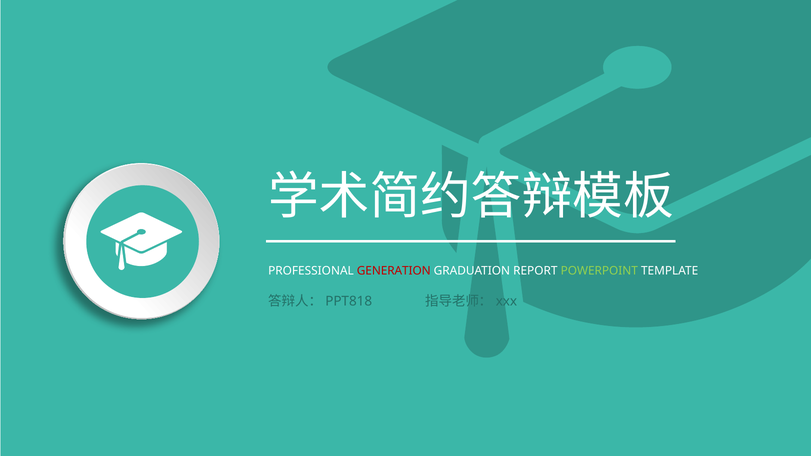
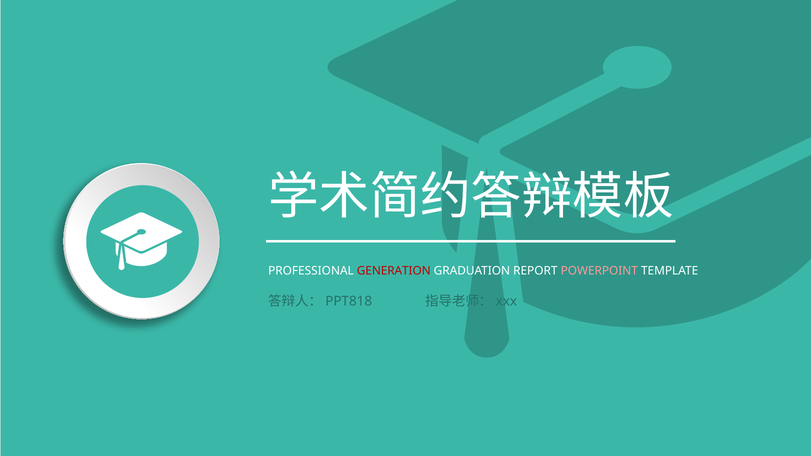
POWERPOINT colour: light green -> pink (599, 271)
